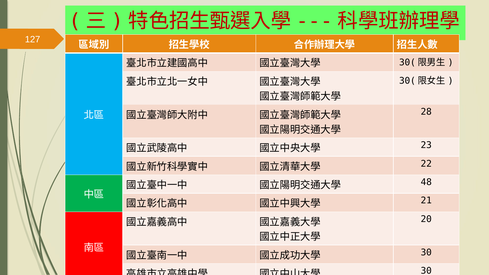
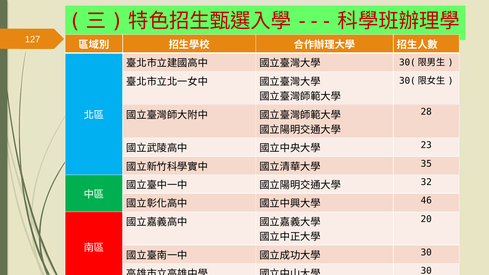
22: 22 -> 35 (426, 164)
48: 48 -> 32 (426, 182)
21: 21 -> 46 (426, 201)
